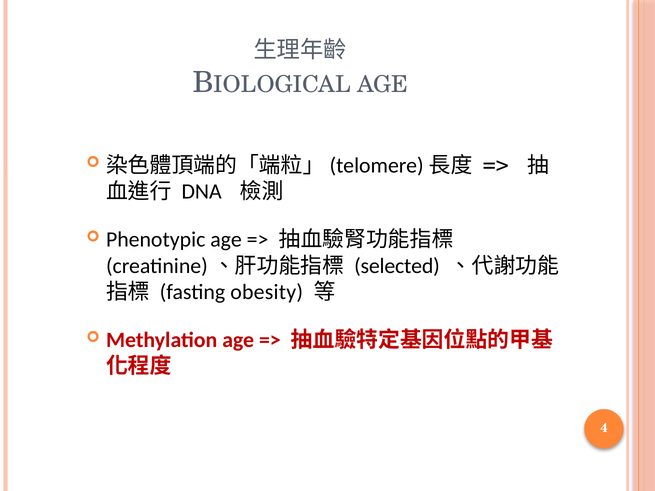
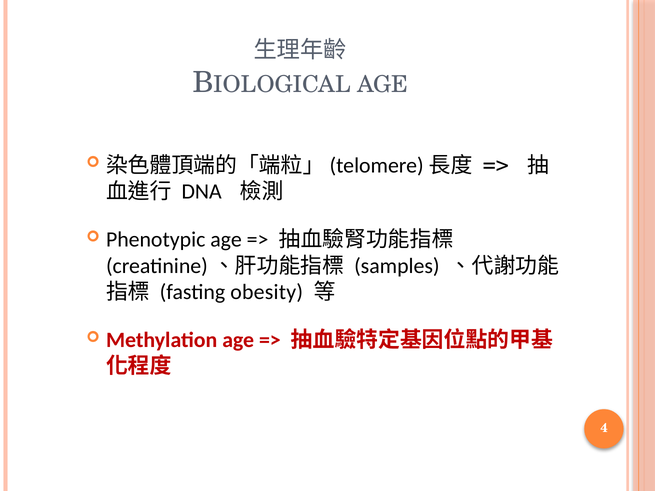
selected: selected -> samples (397, 266)
